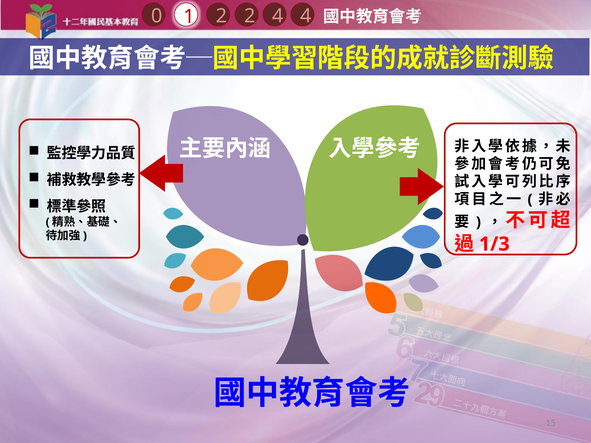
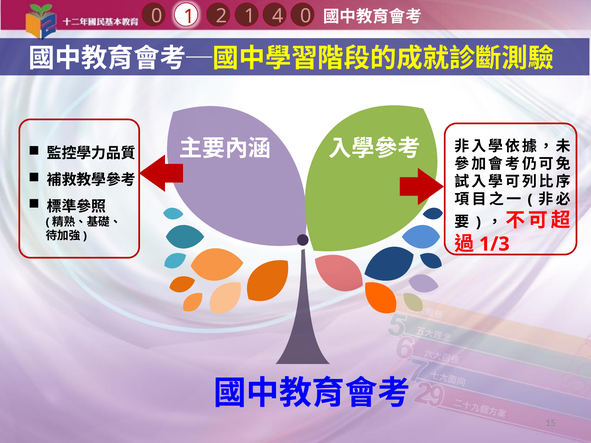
4 4: 4 -> 0 (306, 16)
1 2: 2 -> 1 (250, 16)
